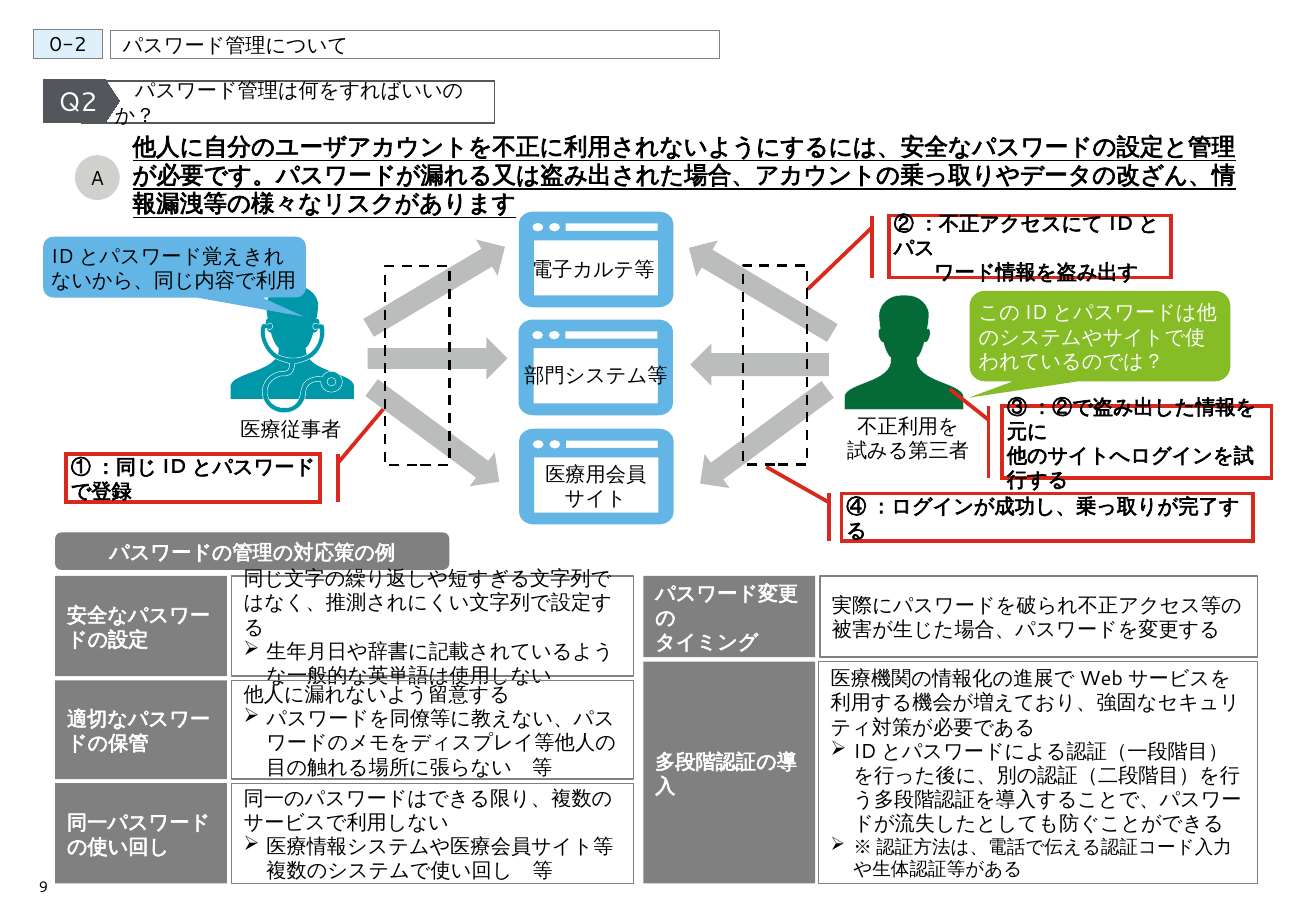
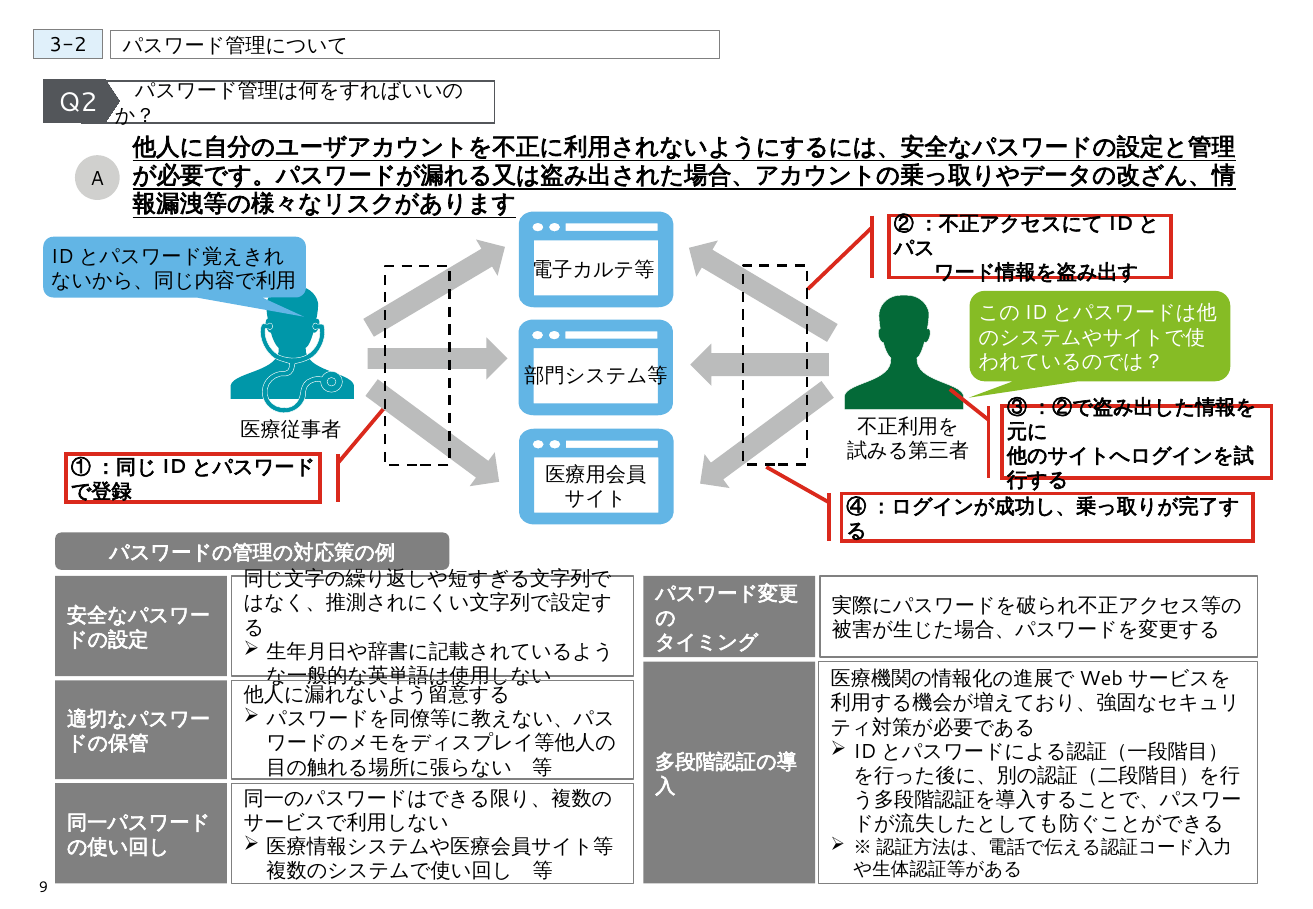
0-2: 0-2 -> 3-2 (68, 45)
